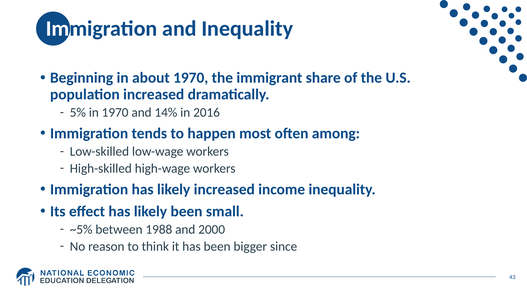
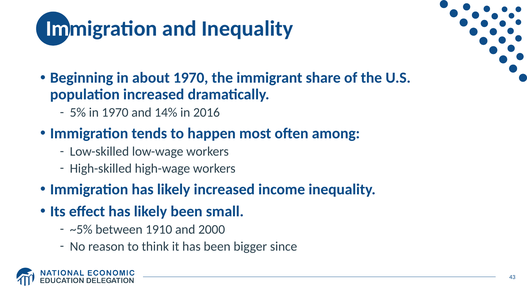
1988: 1988 -> 1910 (159, 230)
